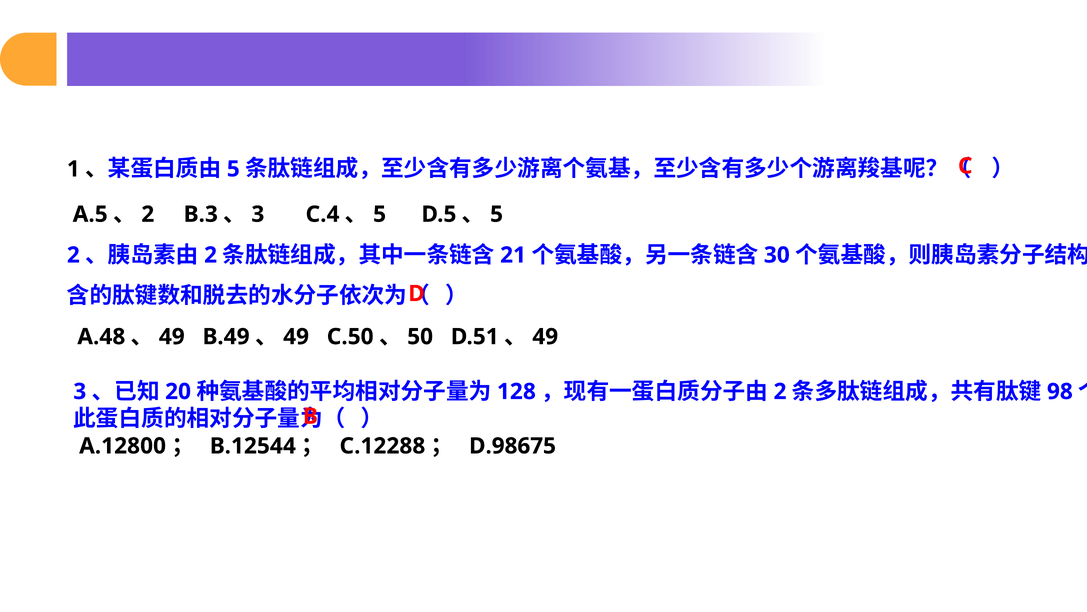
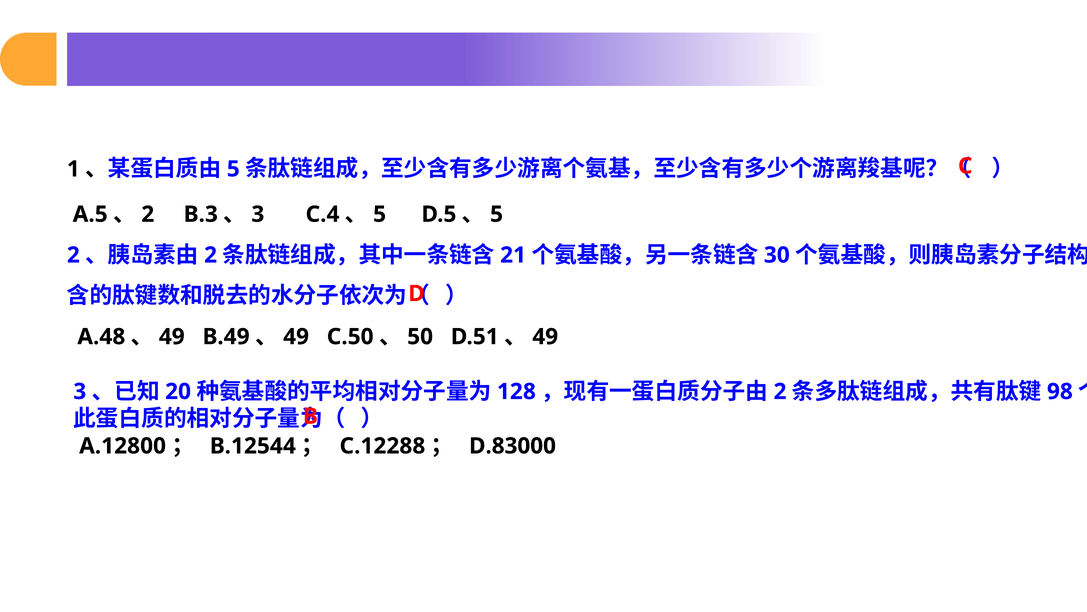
D.98675: D.98675 -> D.83000 (512, 446)
